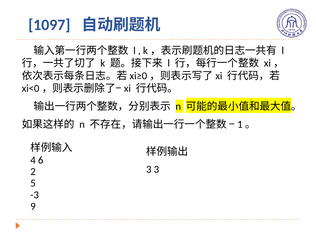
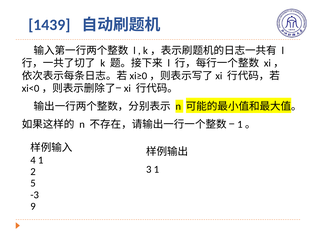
1097: 1097 -> 1439 (49, 25)
4 6: 6 -> 1 (41, 160)
3 3: 3 -> 1 (156, 169)
